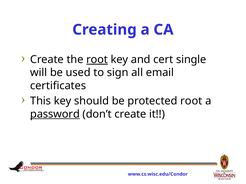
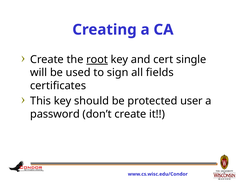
email: email -> fields (160, 73)
protected root: root -> user (191, 101)
password underline: present -> none (55, 114)
